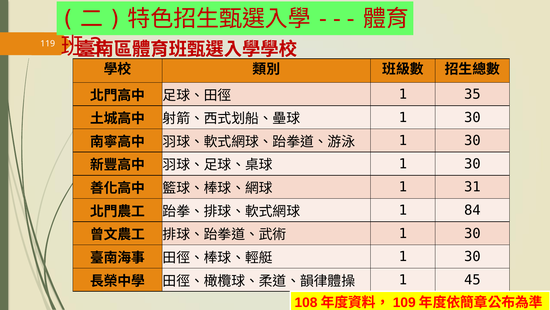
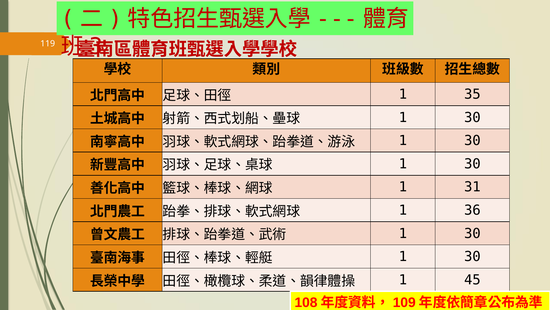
84: 84 -> 36 (472, 210)
